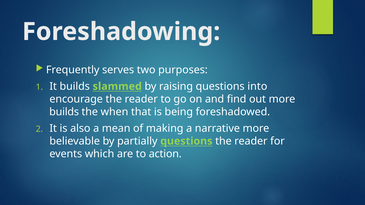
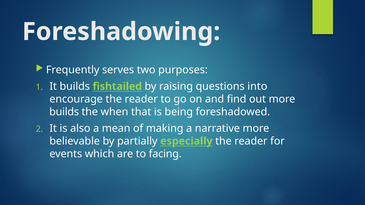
slammed: slammed -> fishtailed (117, 86)
partially questions: questions -> especially (186, 141)
action: action -> facing (165, 154)
